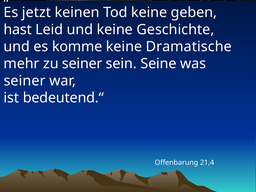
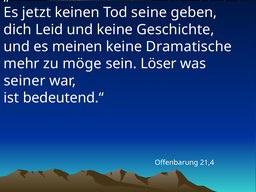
Tod keine: keine -> seine (149, 12)
hast: hast -> dich (18, 30)
komme: komme -> meinen (77, 47)
zu seiner: seiner -> möge (82, 64)
Seine: Seine -> Löser (159, 64)
